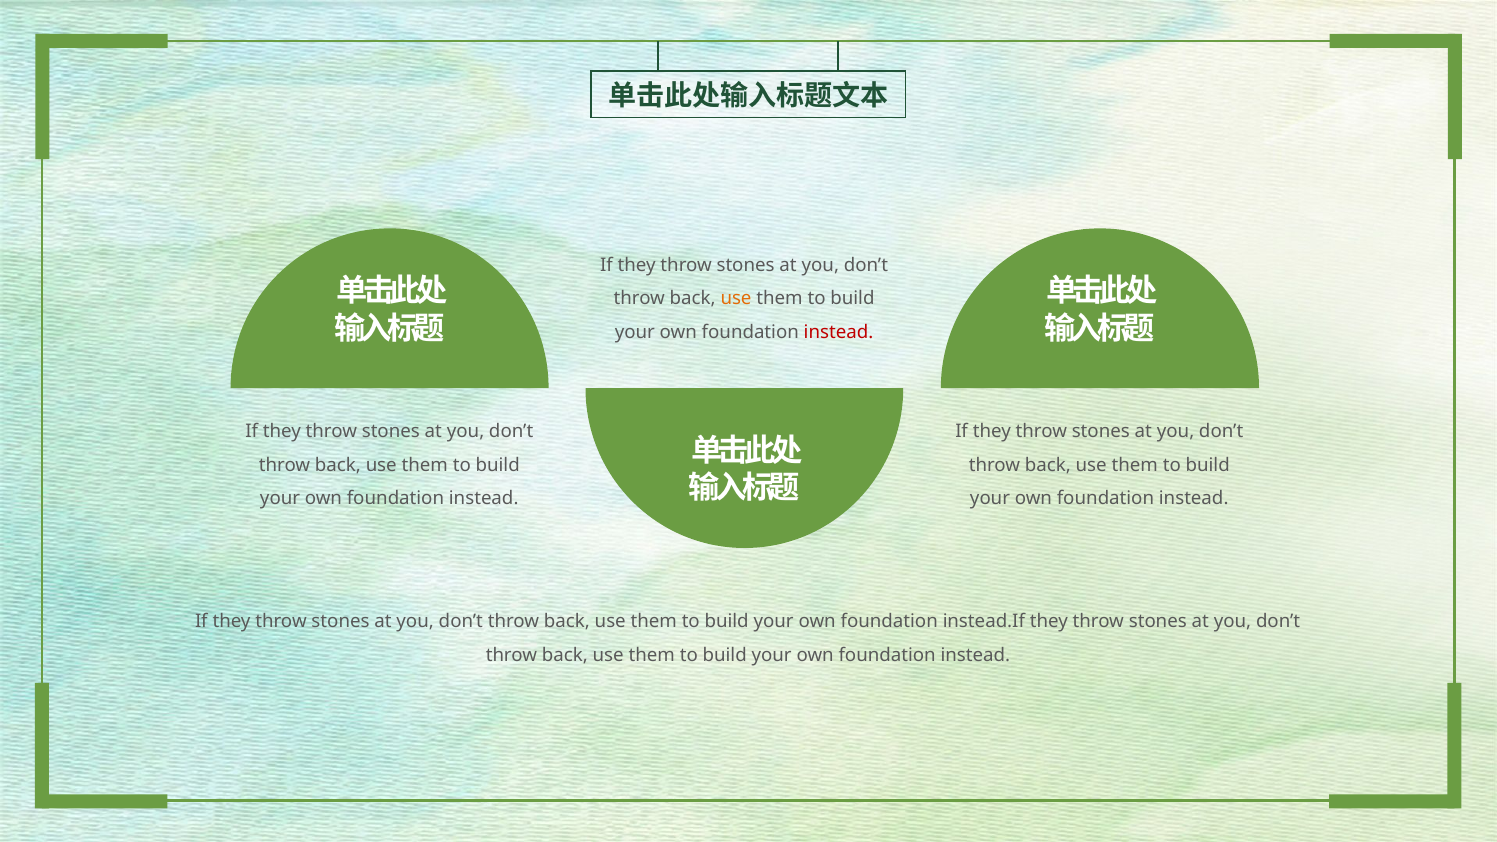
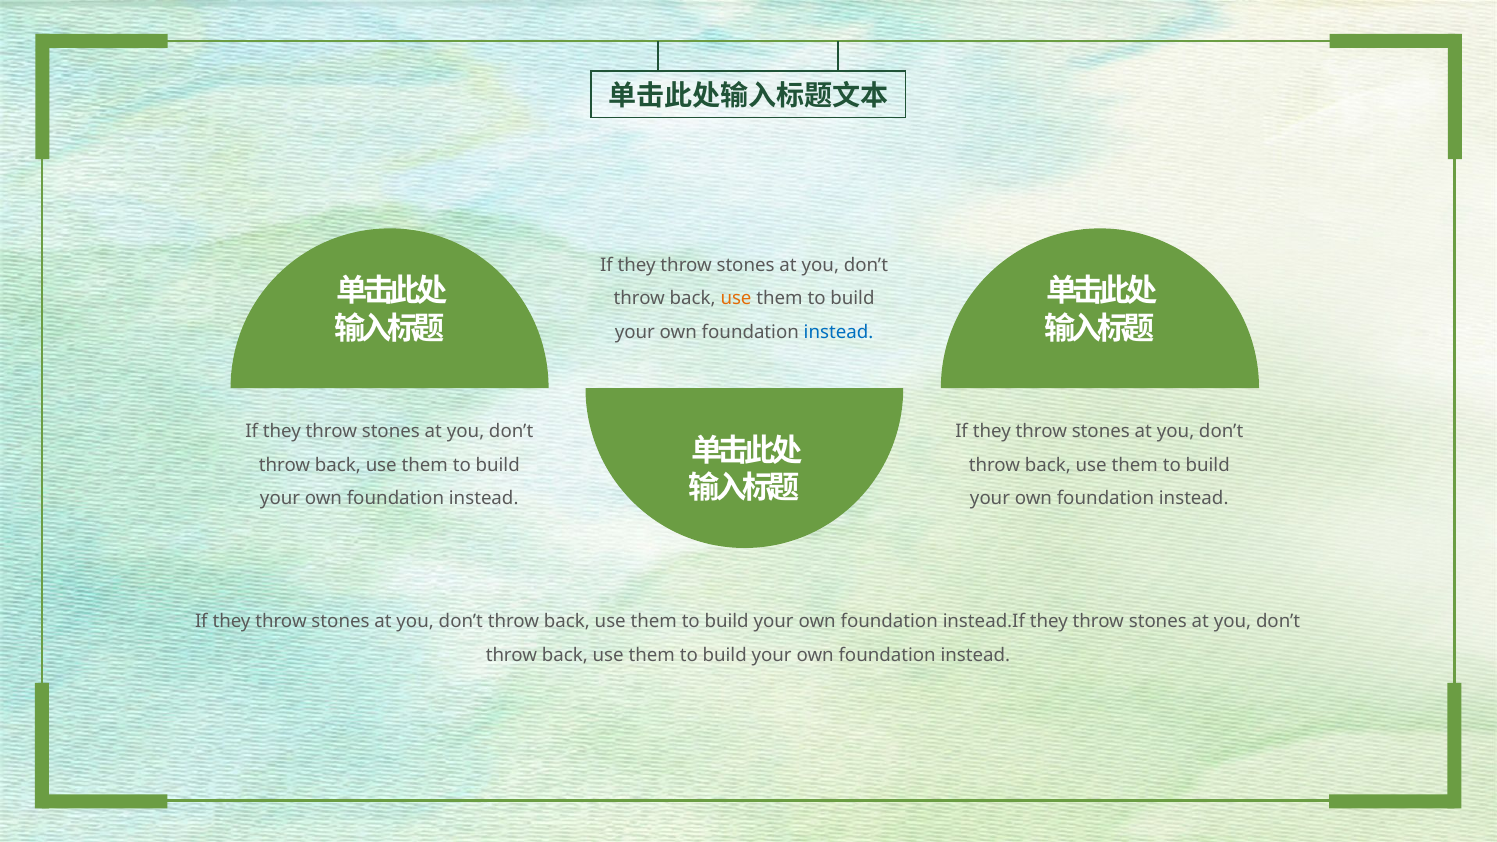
instead colour: red -> blue (839, 332)
